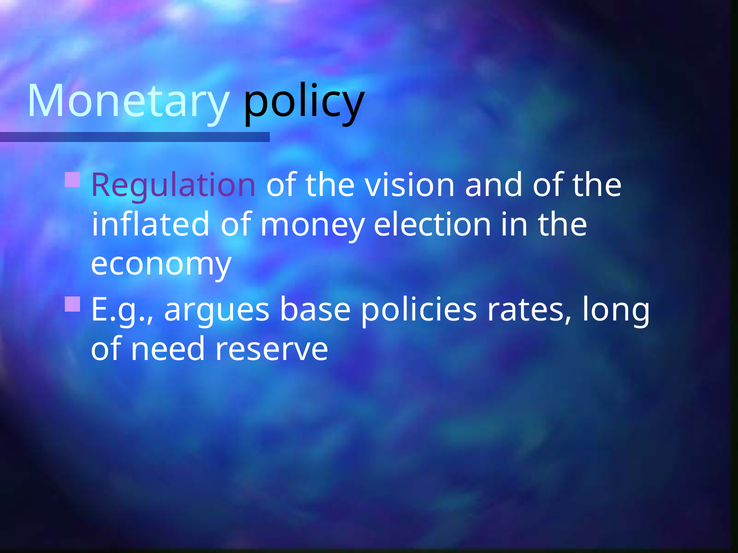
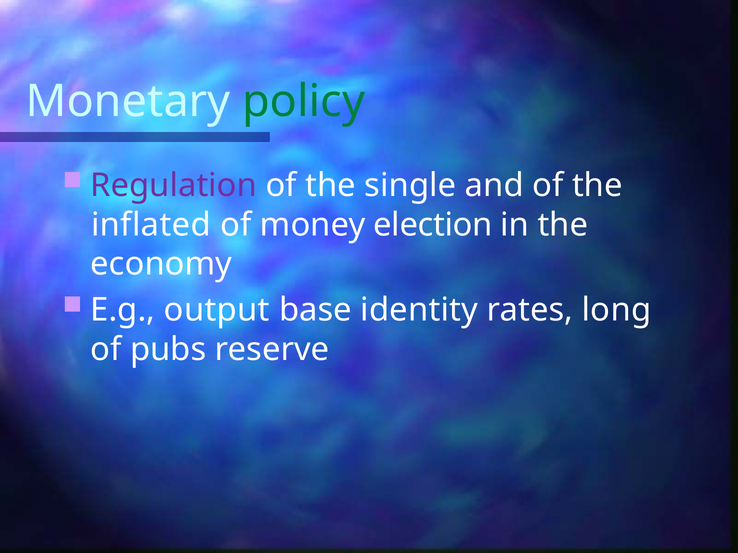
policy colour: black -> green (304, 102)
vision: vision -> single (410, 186)
argues: argues -> output (217, 310)
policies: policies -> identity (419, 310)
need: need -> pubs (168, 350)
